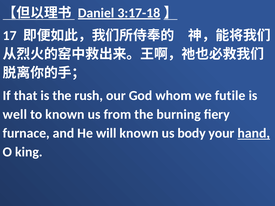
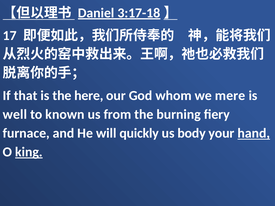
rush: rush -> here (89, 96)
futile: futile -> mere (230, 96)
will known: known -> quickly (139, 133)
king underline: none -> present (29, 152)
